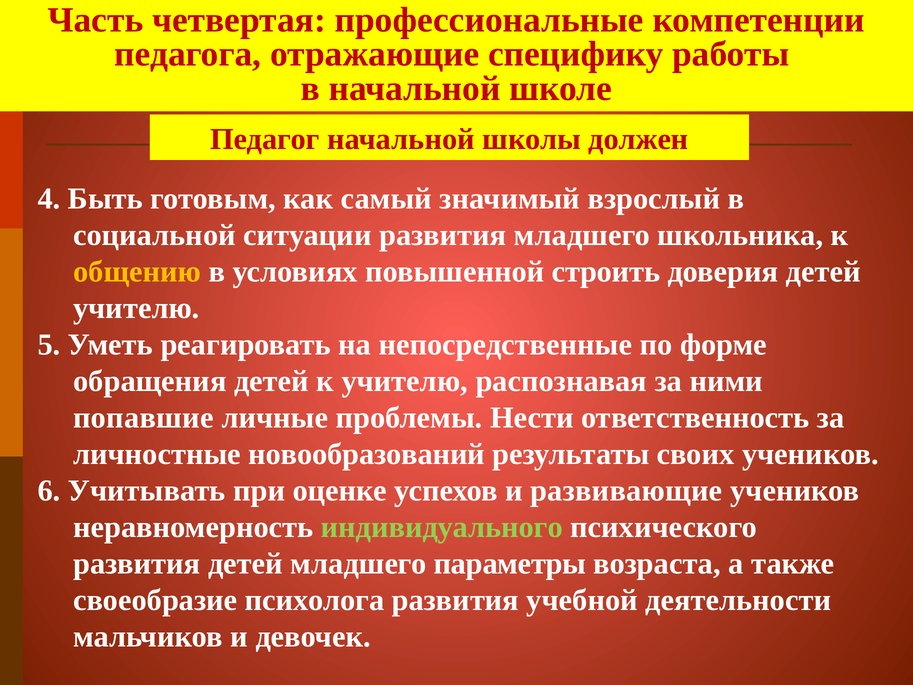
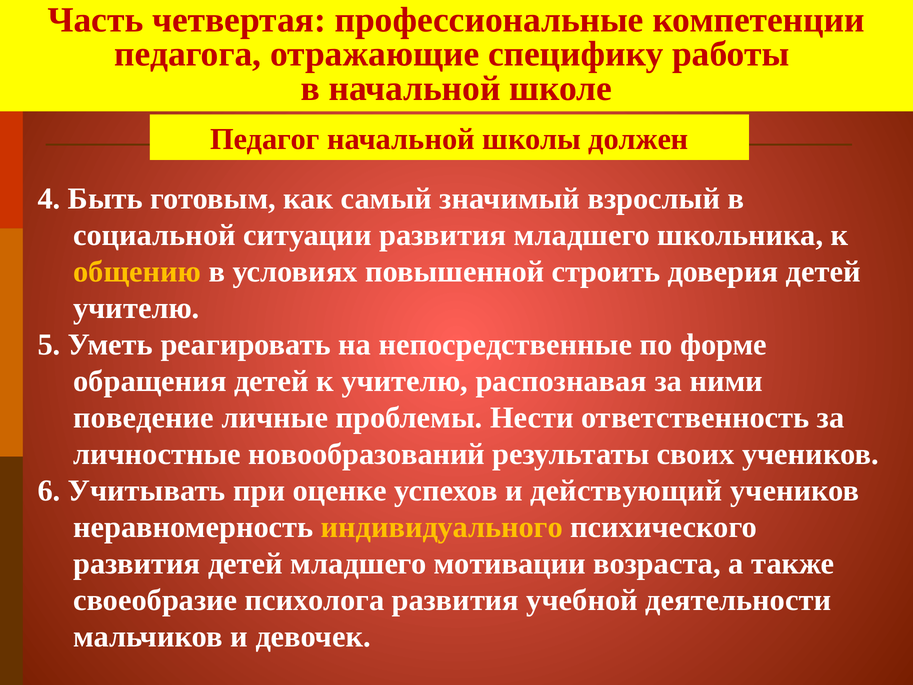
попавшие: попавшие -> поведение (144, 418)
развивающие: развивающие -> действующий (626, 491)
индивидуального colour: light green -> yellow (442, 527)
параметры: параметры -> мотивации (510, 564)
